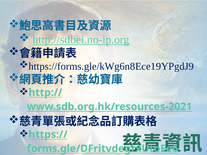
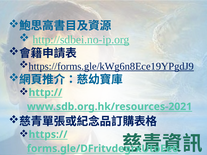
https://forms.gle/kWg6n8Ece19YPgdJ9 underline: none -> present (111, 66)
